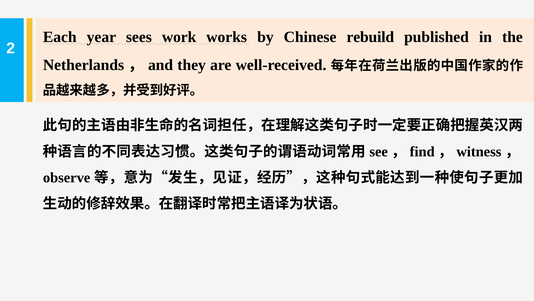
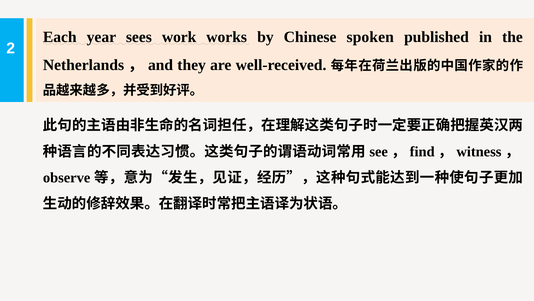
rebuild: rebuild -> spoken (370, 37)
